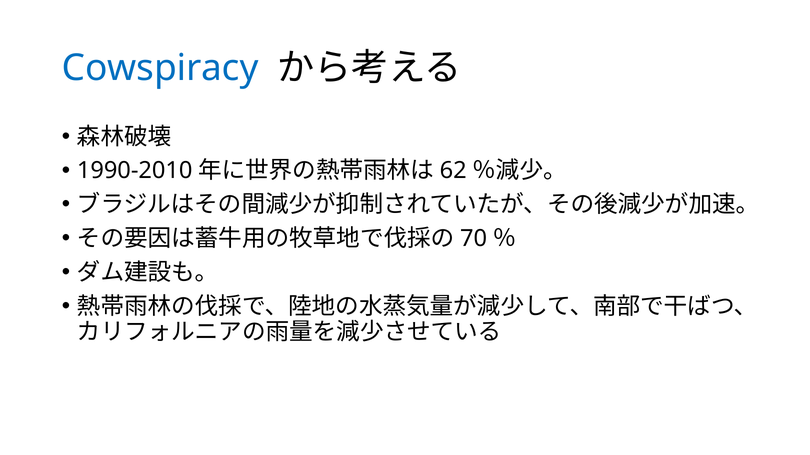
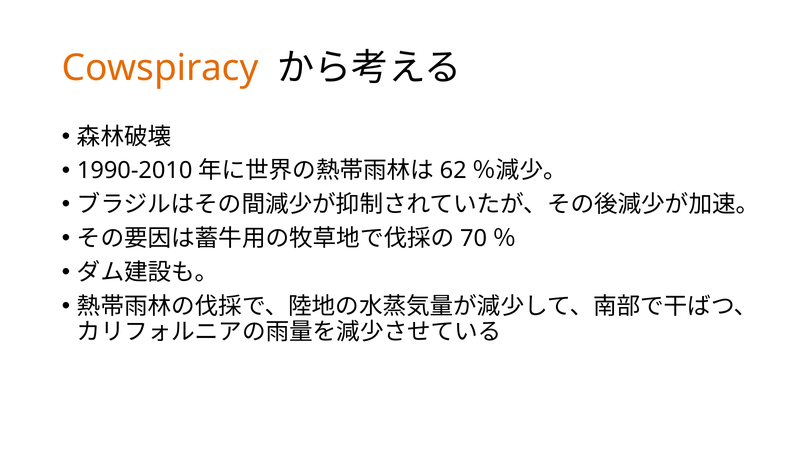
Cowspiracy colour: blue -> orange (160, 68)
